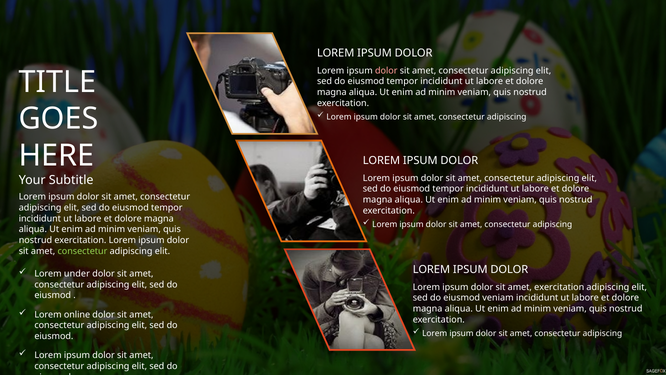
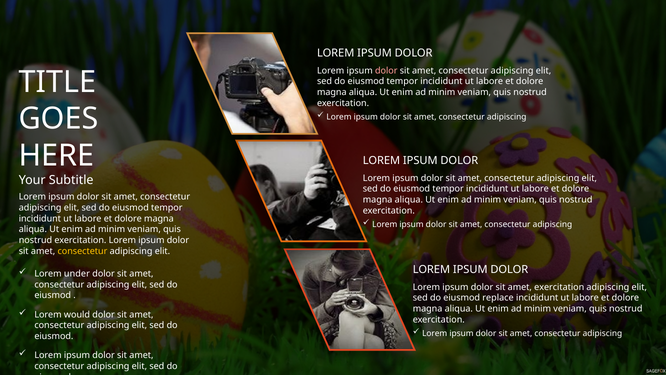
consectetur colour: light green -> yellow (82, 251)
eiusmod veniam: veniam -> replace (498, 298)
online: online -> would (77, 314)
